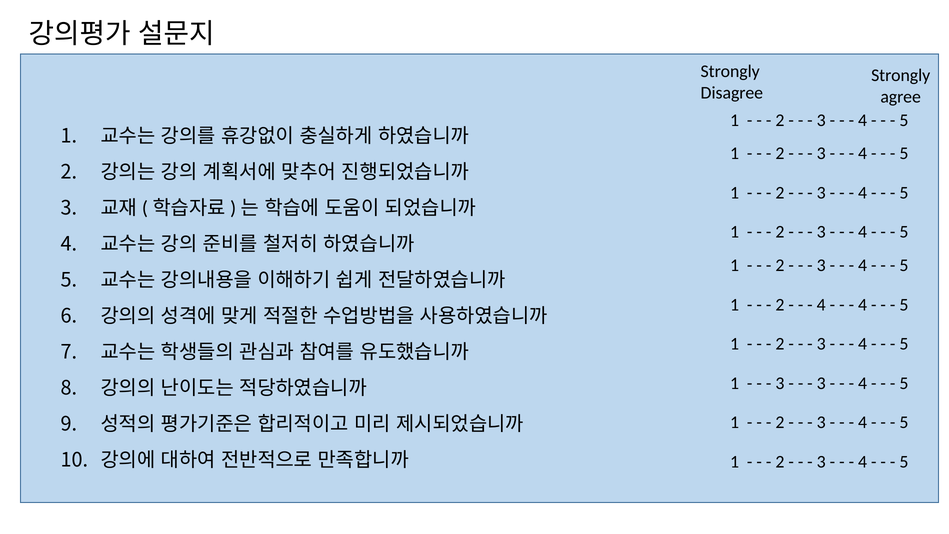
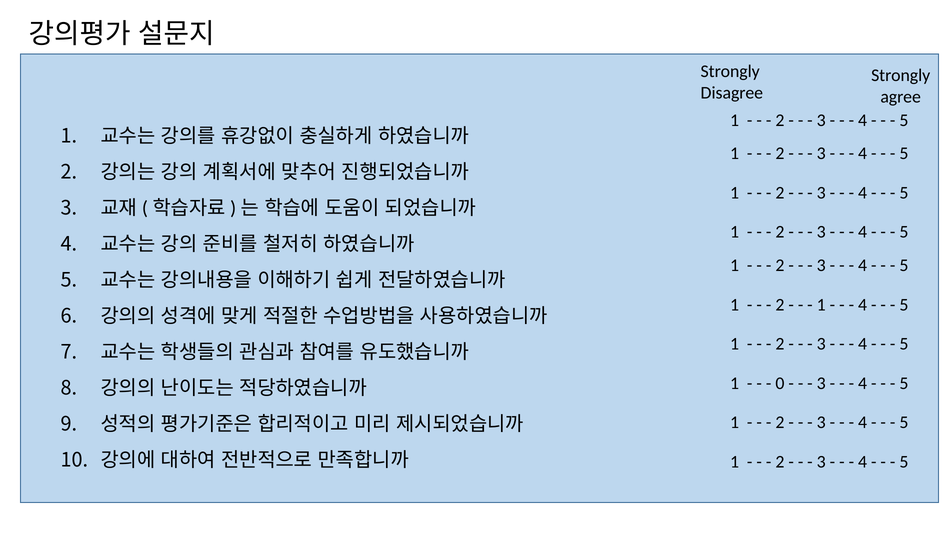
4: 4 -> 1 (821, 305)
3: 3 -> 0 (780, 383)
